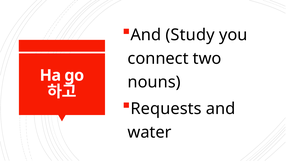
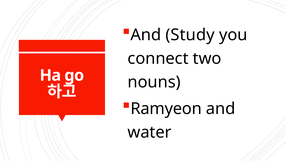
Requests: Requests -> Ramyeon (166, 109)
